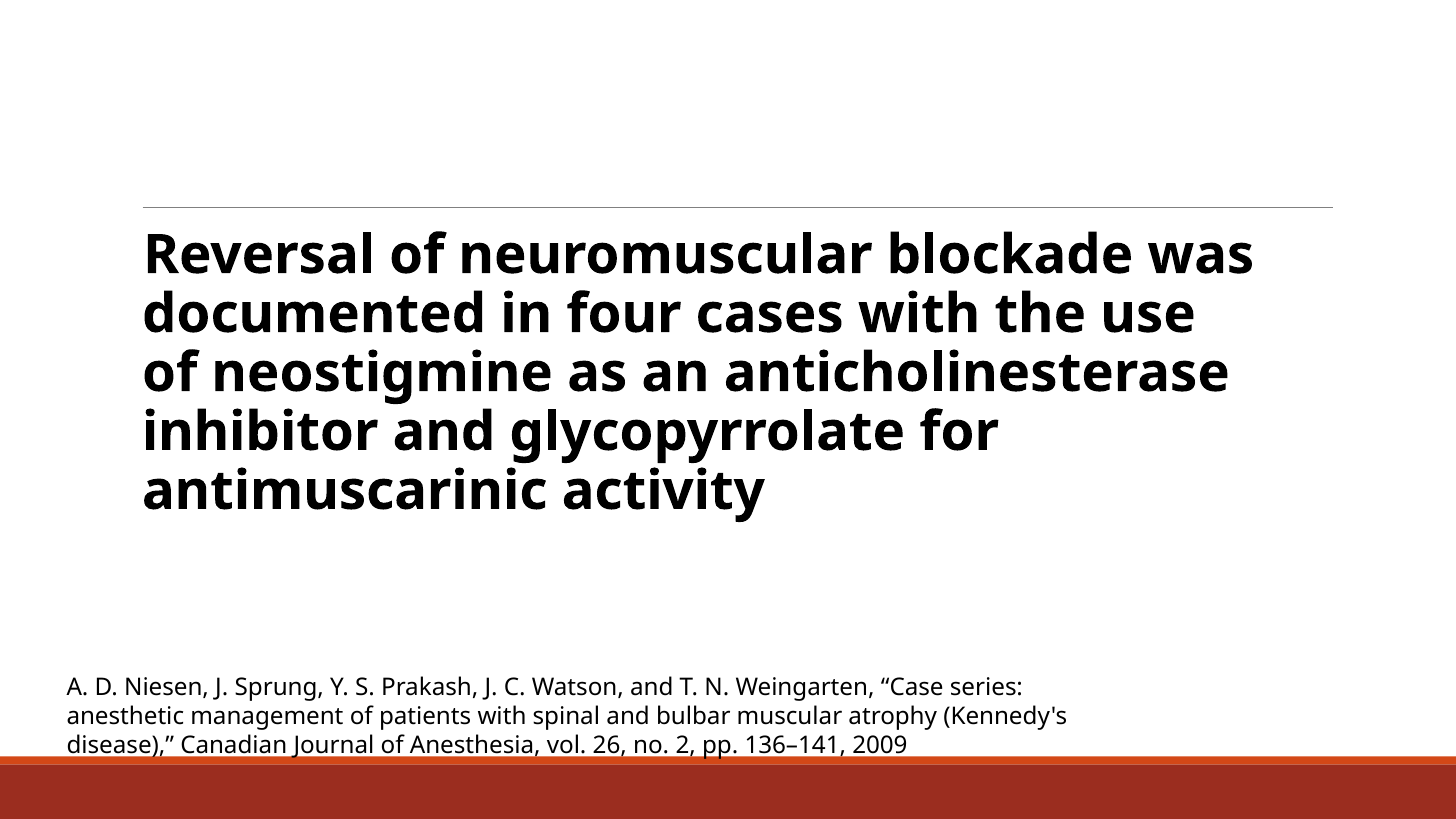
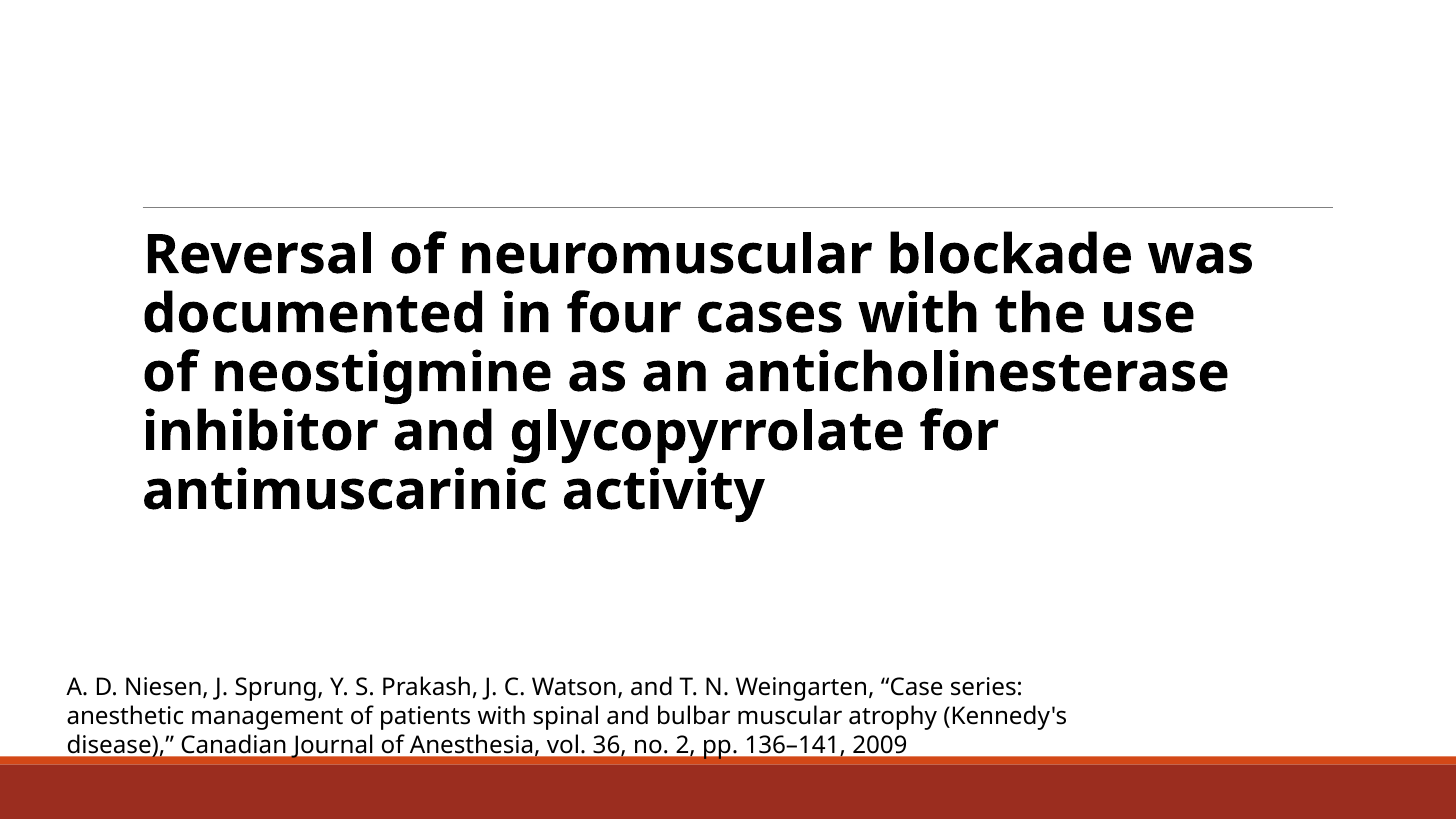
26: 26 -> 36 (610, 746)
